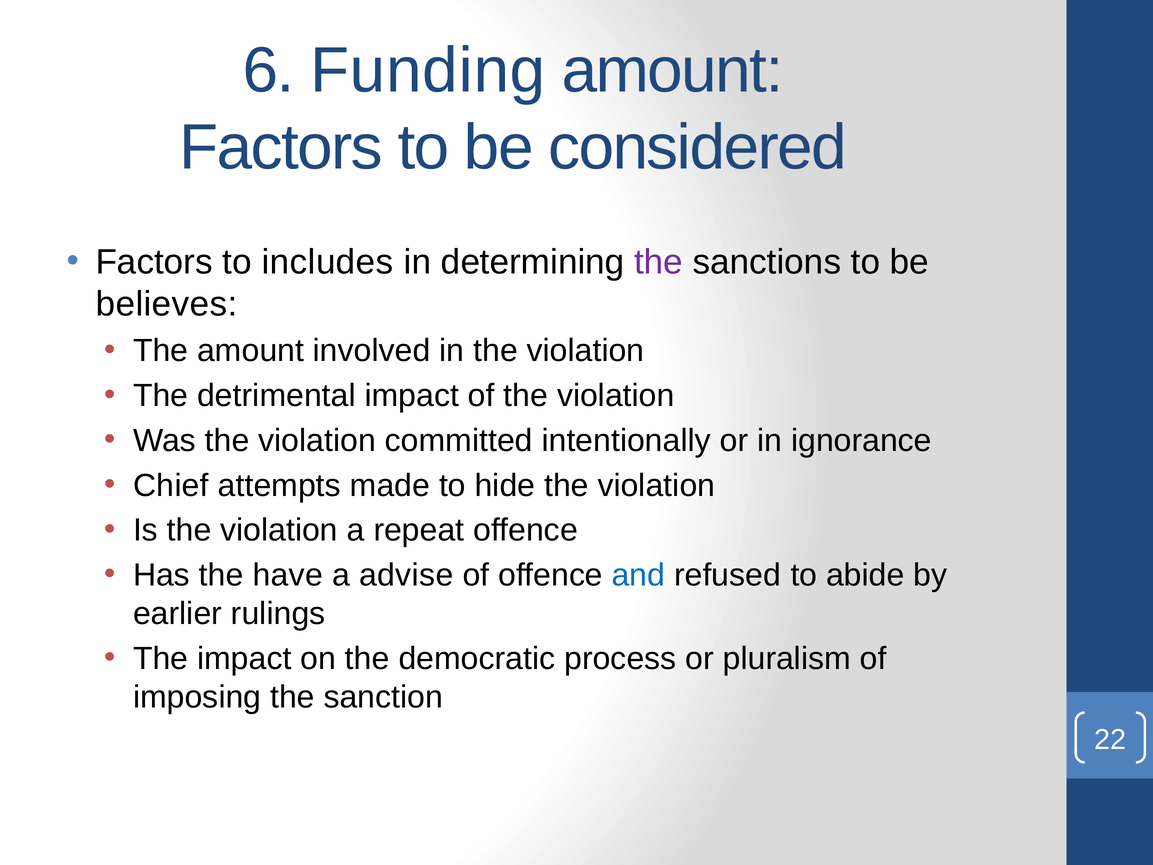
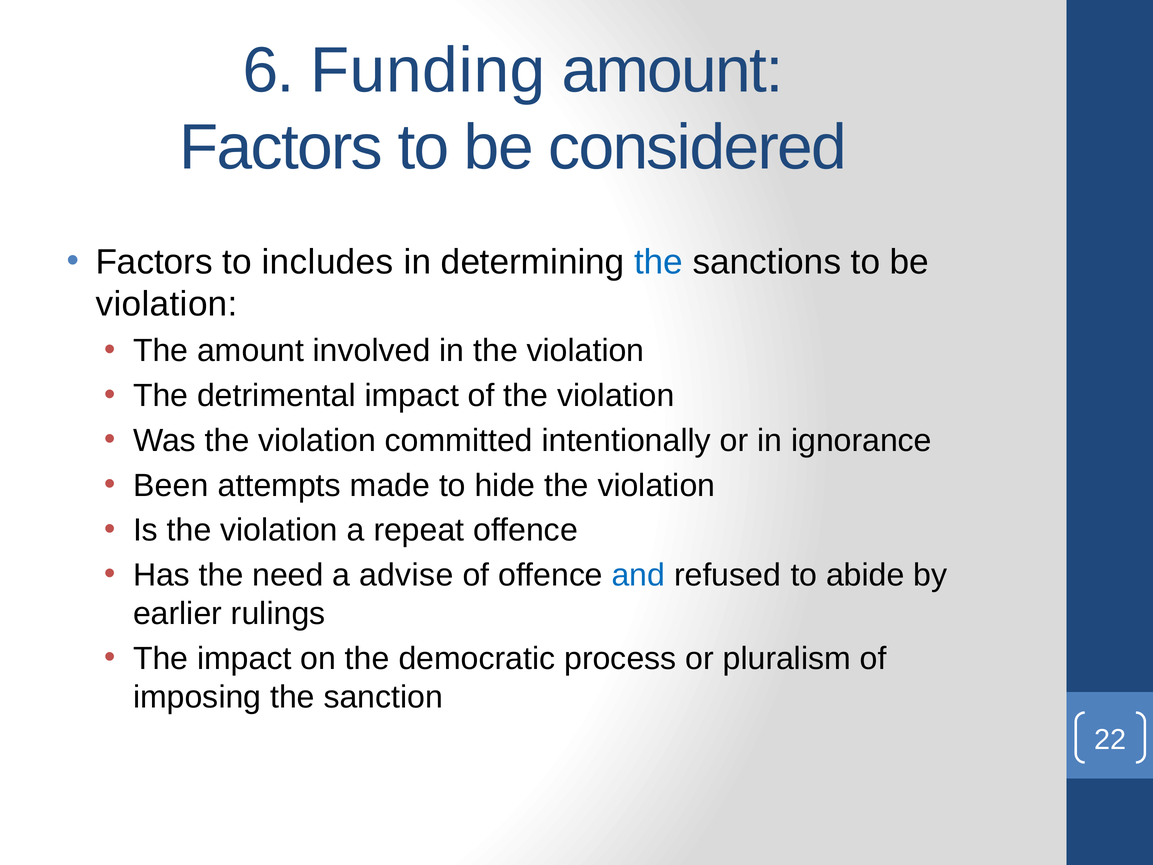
the colour: purple -> blue (659, 262)
believes: believes -> violation (167, 304)
Chief: Chief -> Been (171, 485)
have: have -> need (288, 575)
